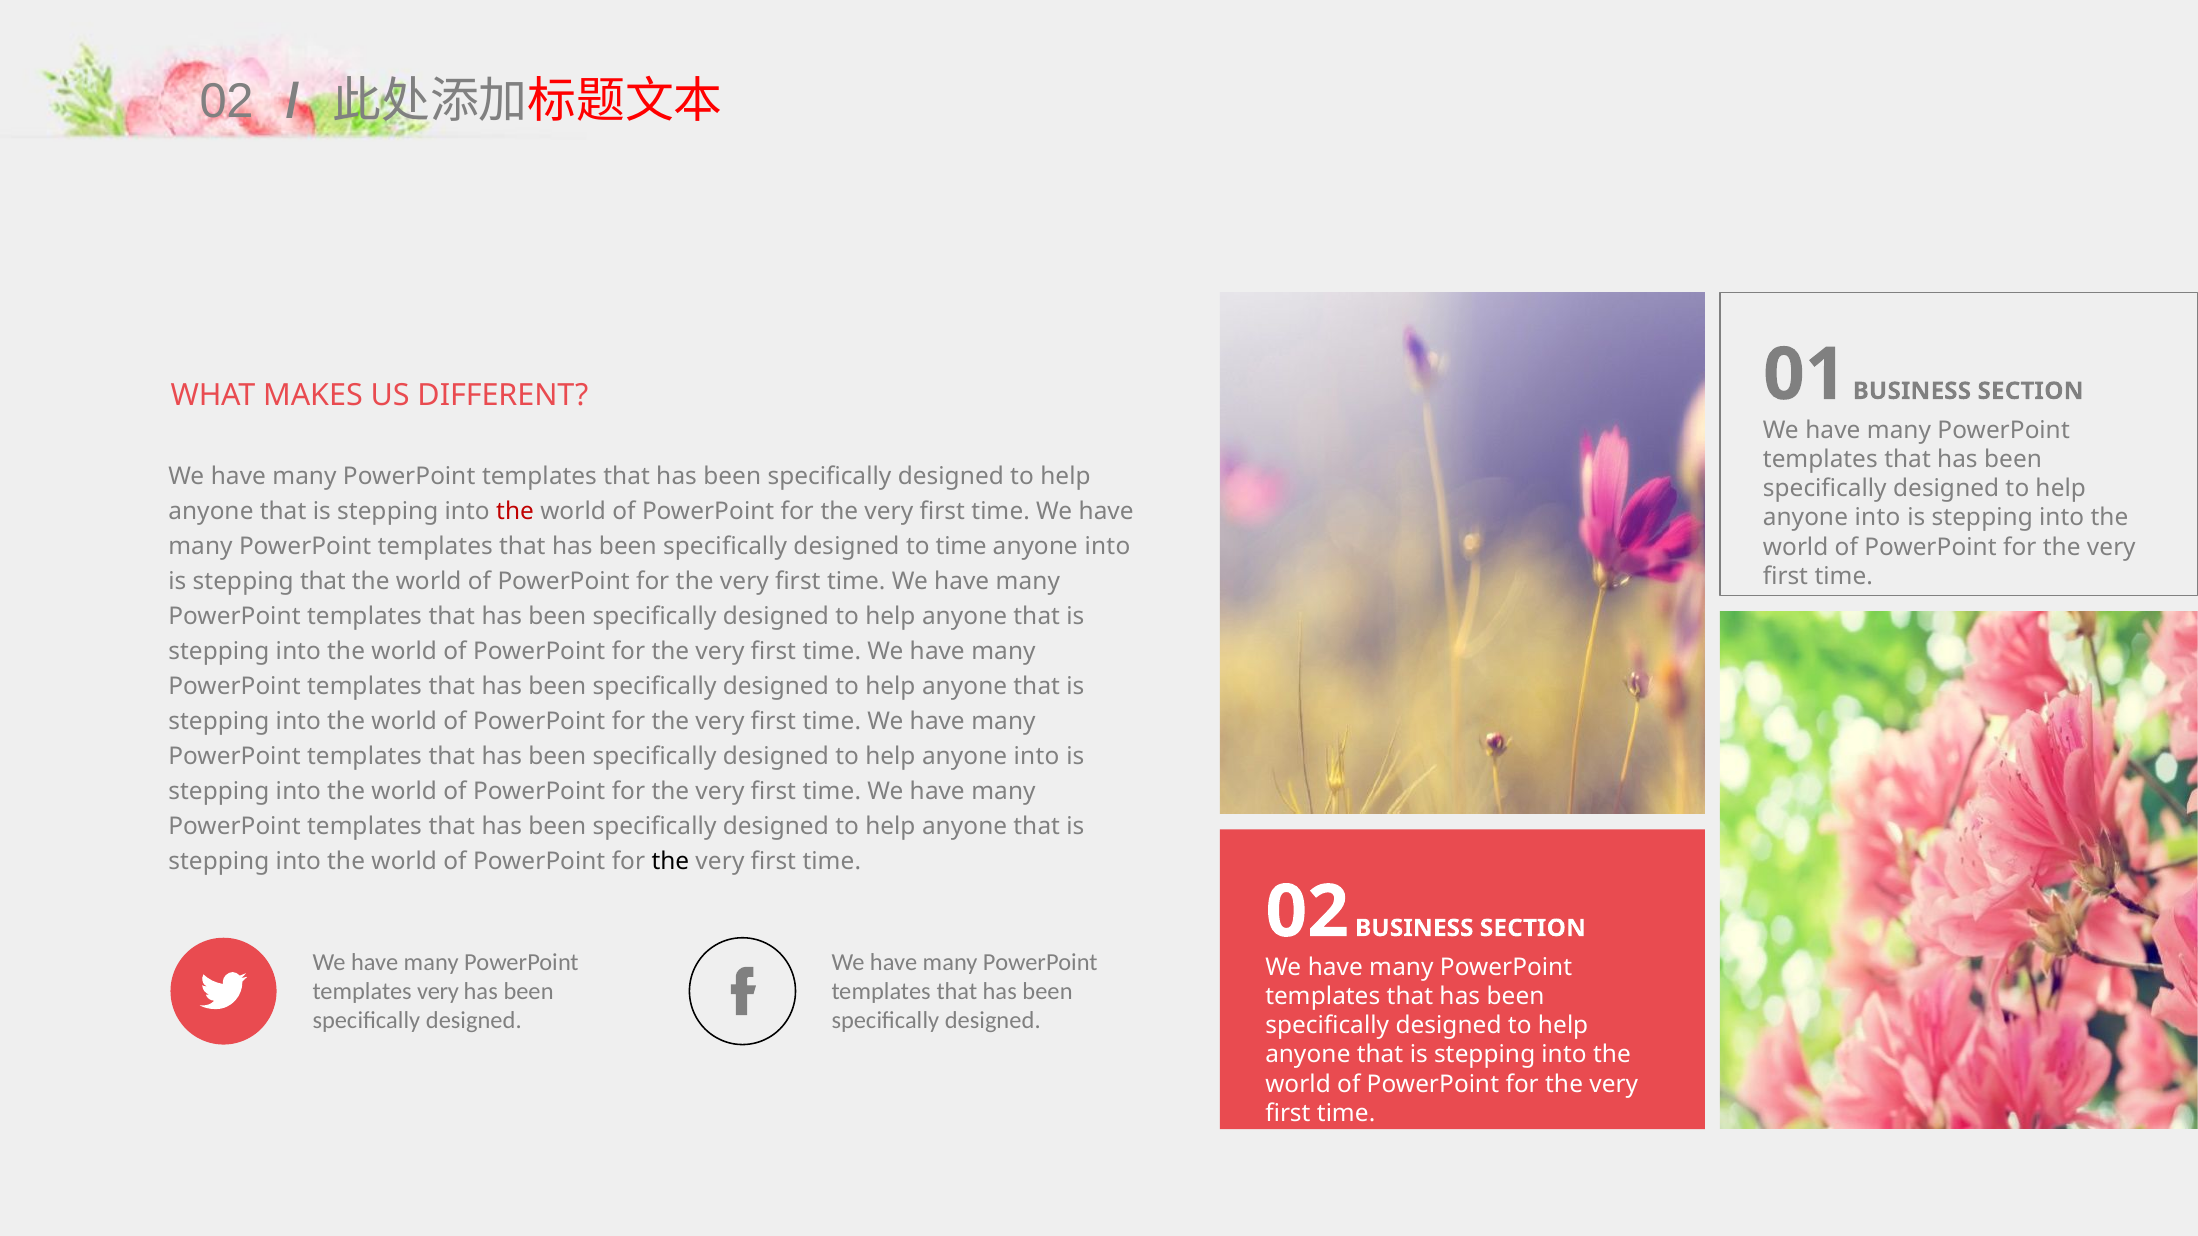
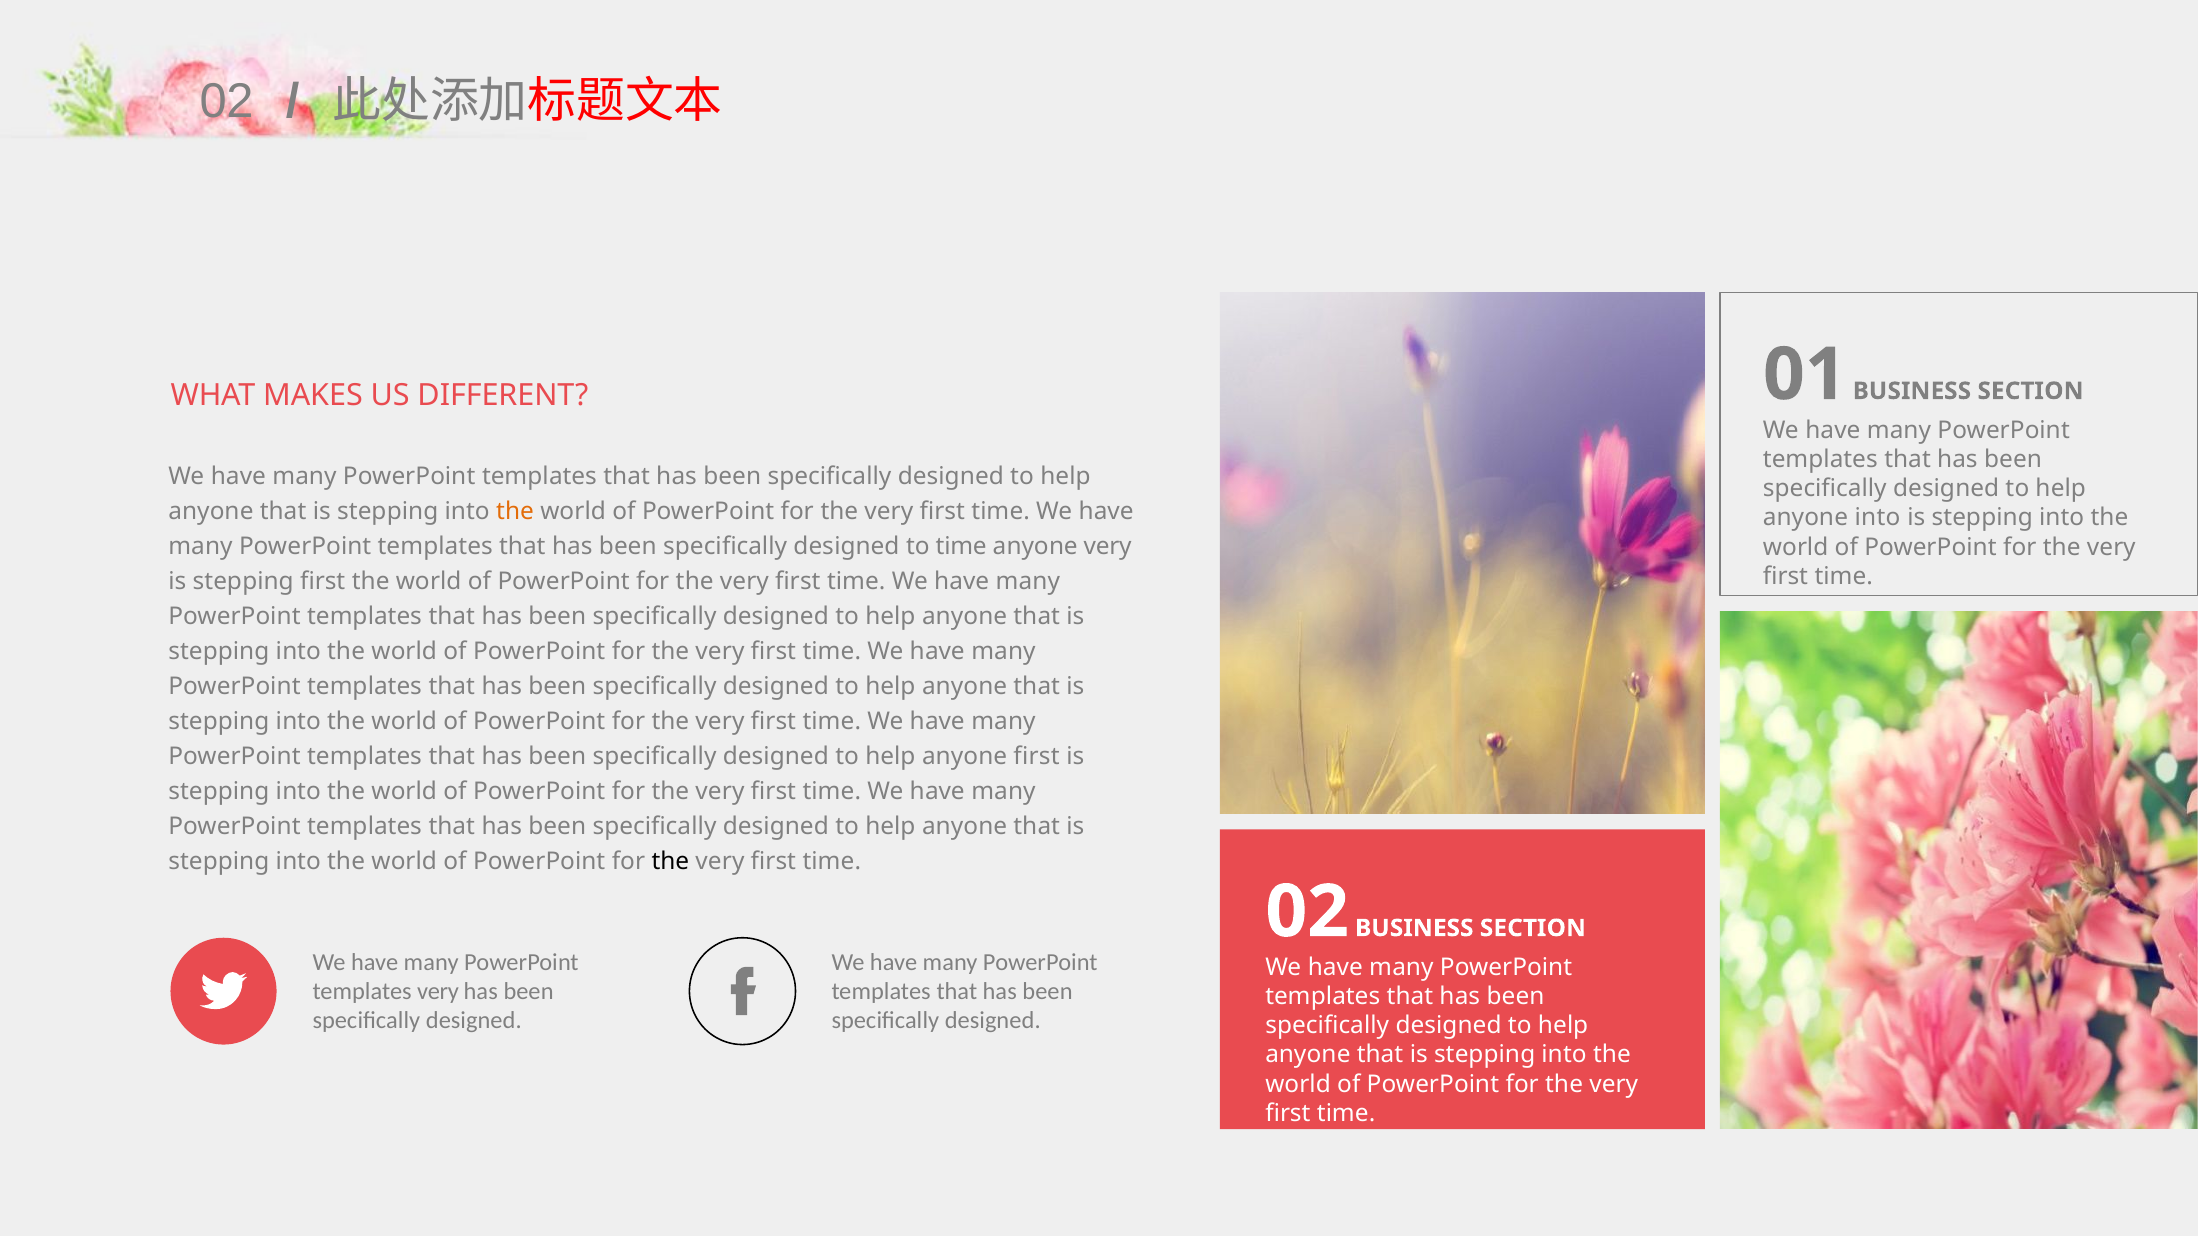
the colour: red -> orange (515, 512)
into: into -> very (1108, 547)
stepping that: that -> first (323, 582)
into: into -> first (1037, 757)
